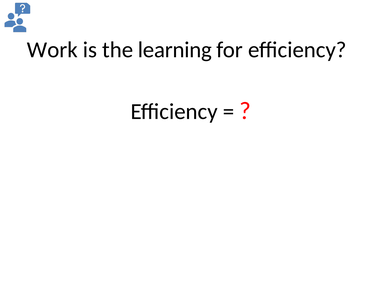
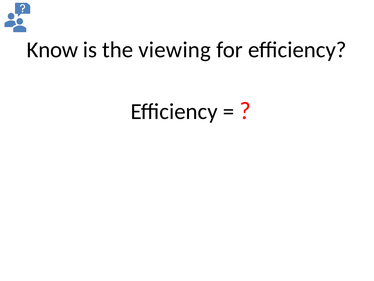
Work: Work -> Know (52, 50)
learning: learning -> viewing (175, 50)
